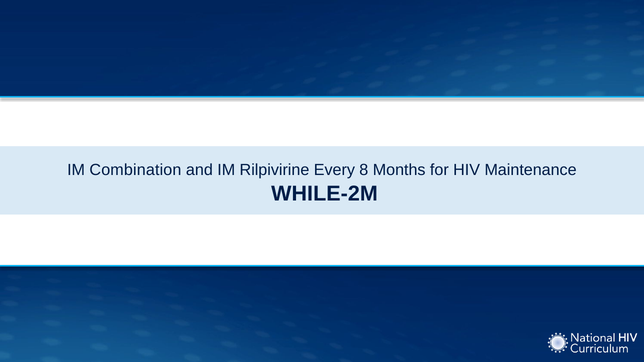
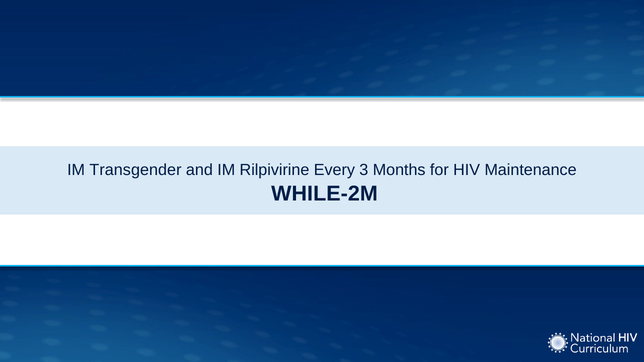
Combination: Combination -> Transgender (135, 170)
8: 8 -> 3 (364, 170)
